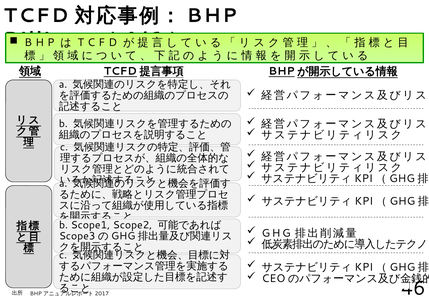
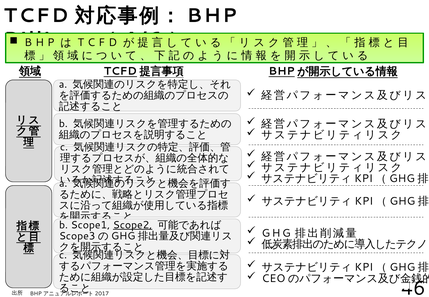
Scope2 underline: none -> present (133, 225)
